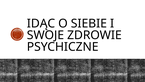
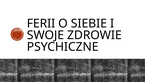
IDĄC: IDĄC -> FERII (41, 23)
